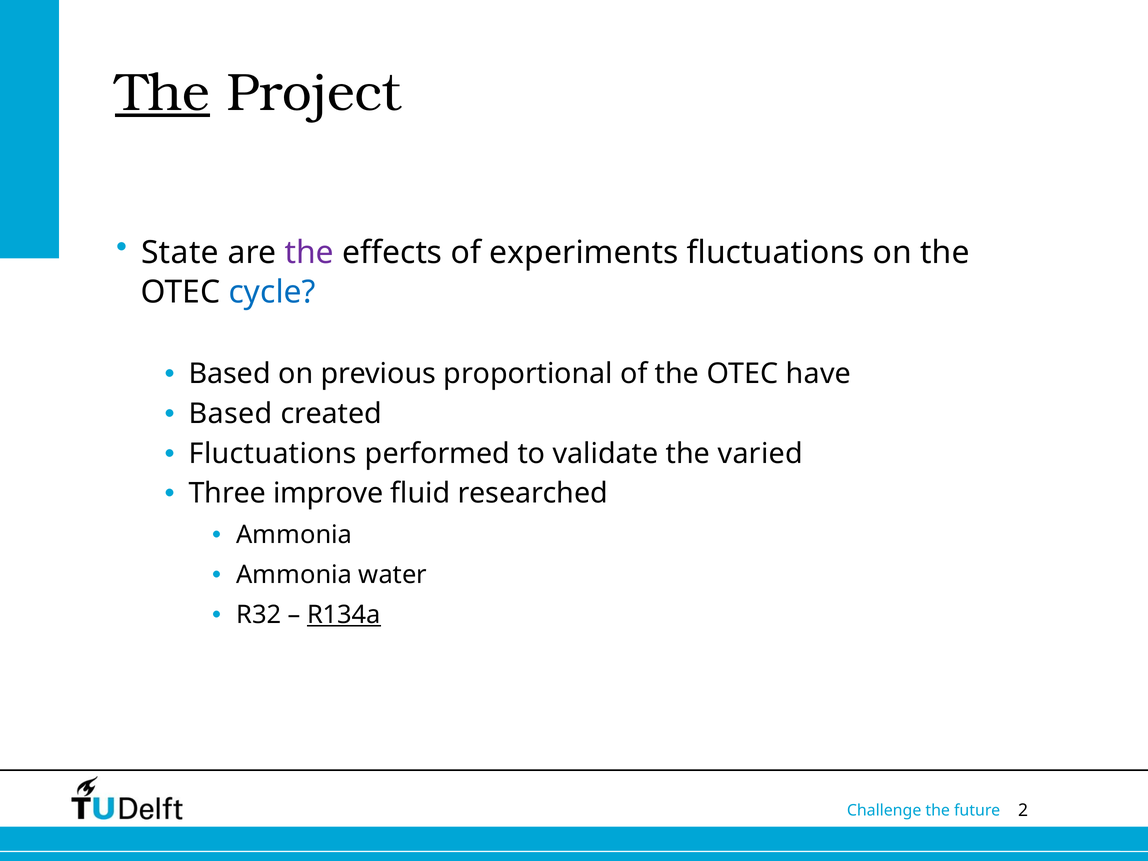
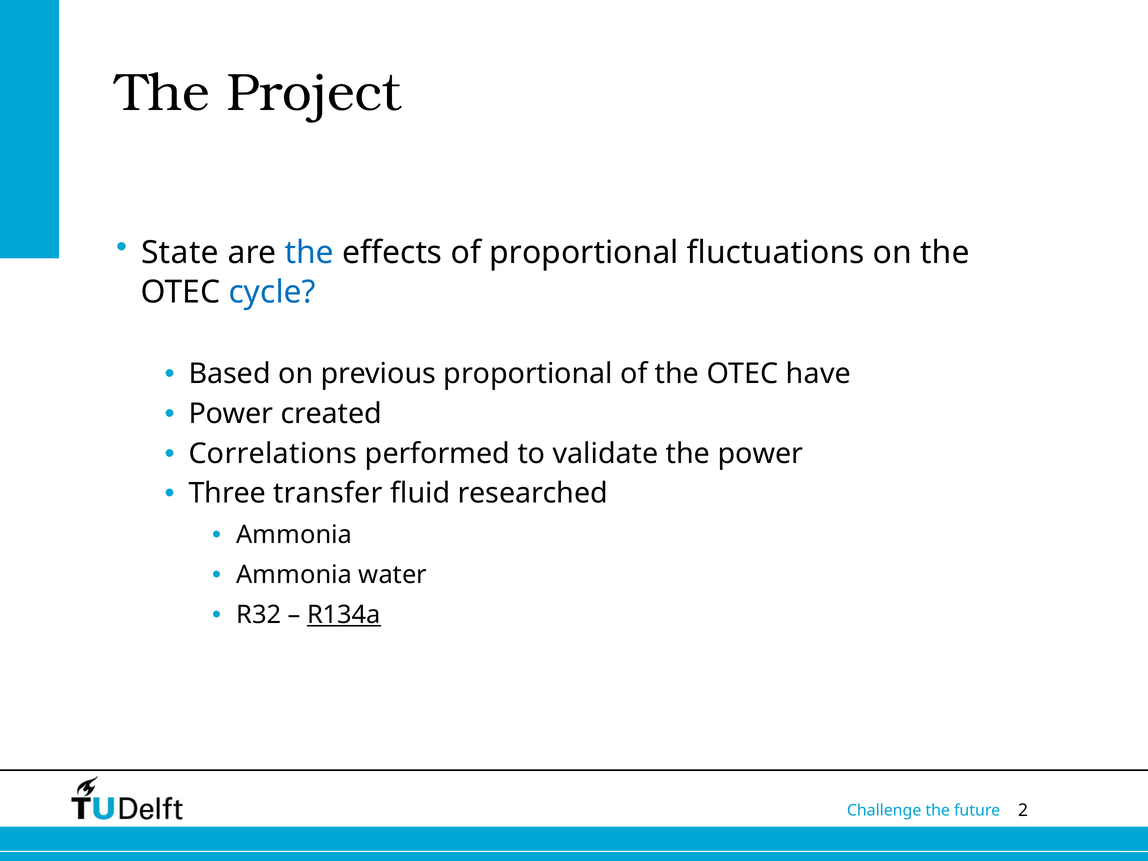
The underline: present -> none (163, 93)
the colour: purple -> blue (309, 253)
of experiments: experiments -> proportional (584, 253)
Based: Based -> Power (231, 414)
Fluctuations: Fluctuations -> Correlations (273, 454)
the varied: varied -> power (760, 454)
improve: improve -> transfer (328, 493)
